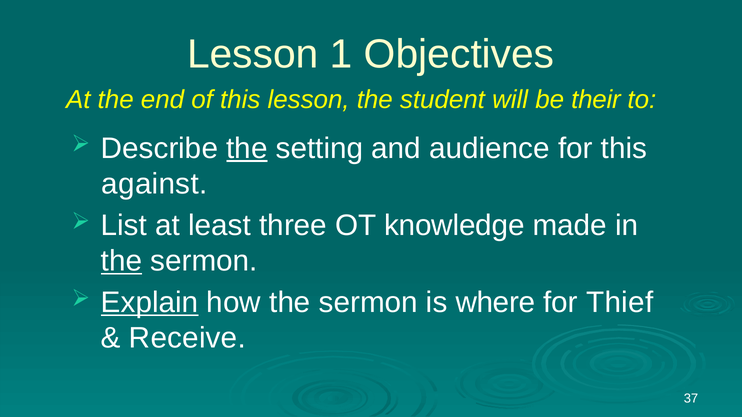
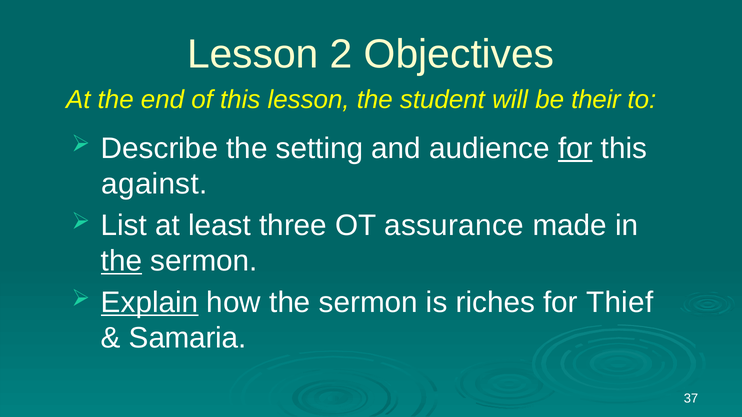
1: 1 -> 2 (341, 54)
the underline: present -> none (247, 148)
for underline: none -> present (575, 148)
knowledge: knowledge -> assurance (454, 226)
where: where -> riches (495, 303)
Receive: Receive -> Samaria (188, 338)
